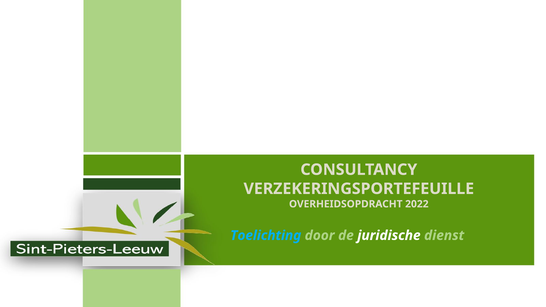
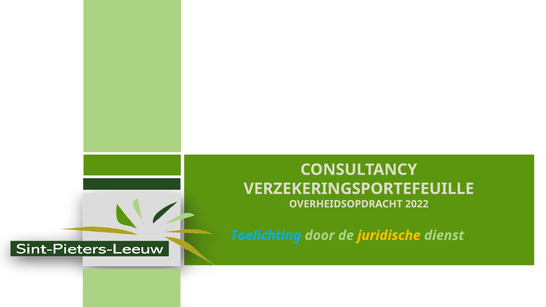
juridische colour: white -> yellow (389, 236)
